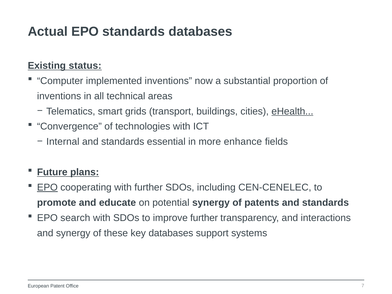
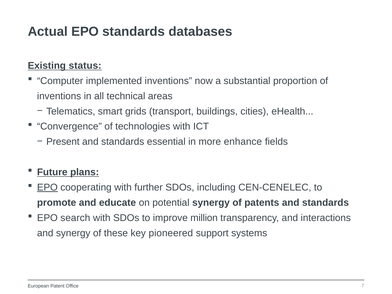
eHealth underline: present -> none (292, 111)
Internal: Internal -> Present (63, 142)
improve further: further -> million (204, 218)
key databases: databases -> pioneered (171, 233)
